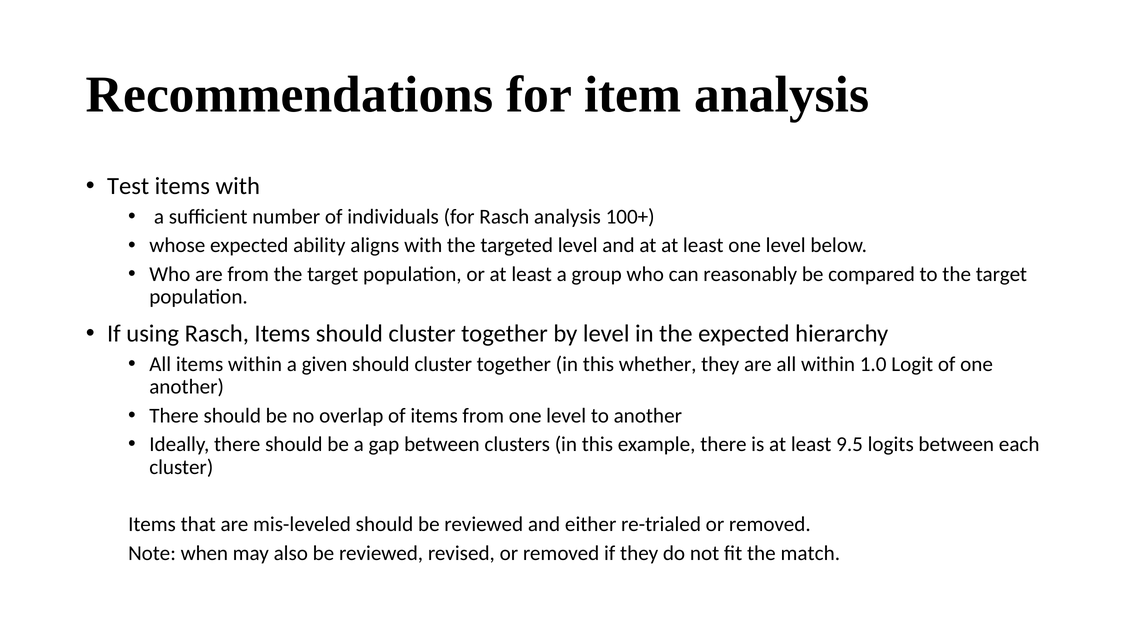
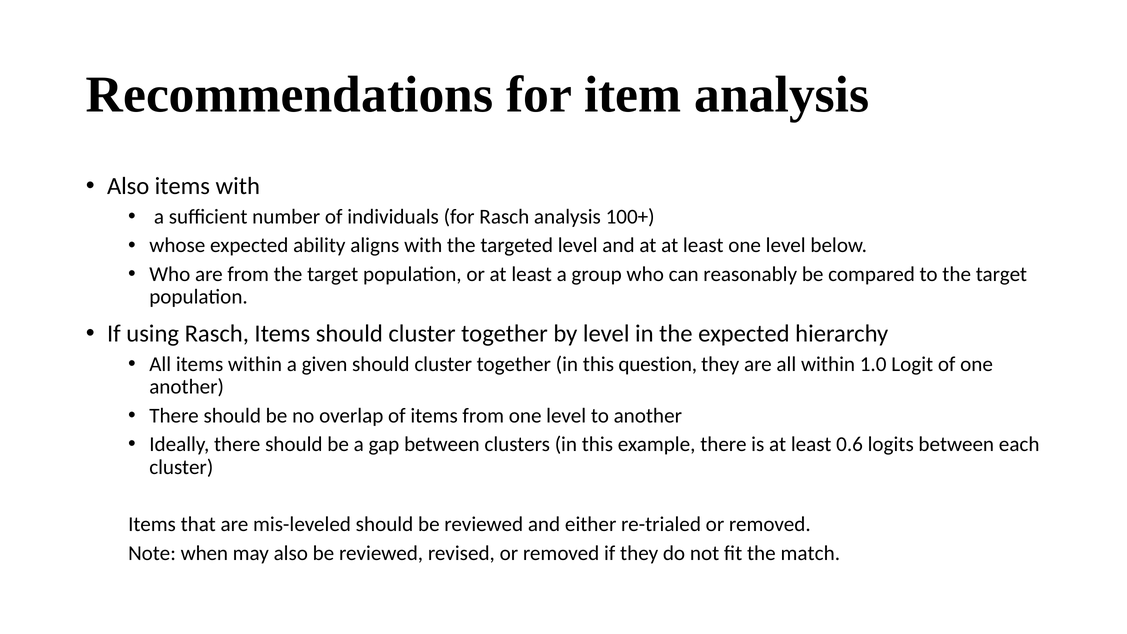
Test: Test -> Also (128, 186)
whether: whether -> question (658, 364)
9.5: 9.5 -> 0.6 (850, 444)
